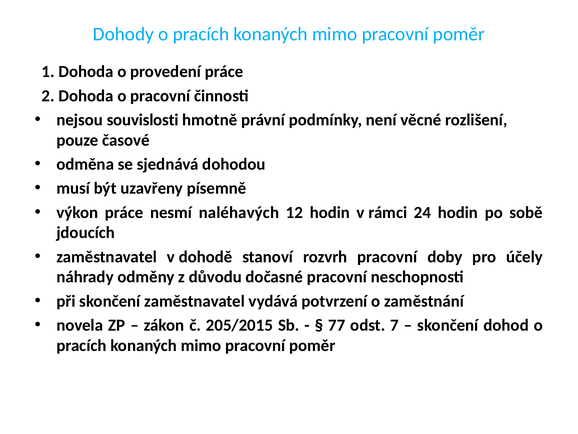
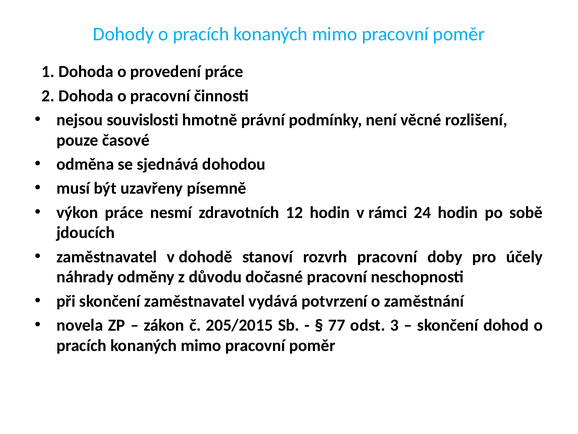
naléhavých: naléhavých -> zdravotních (239, 212)
7: 7 -> 3 (395, 325)
